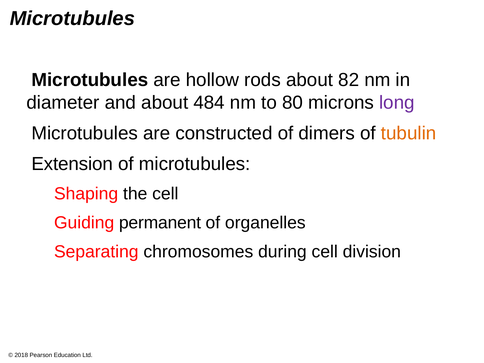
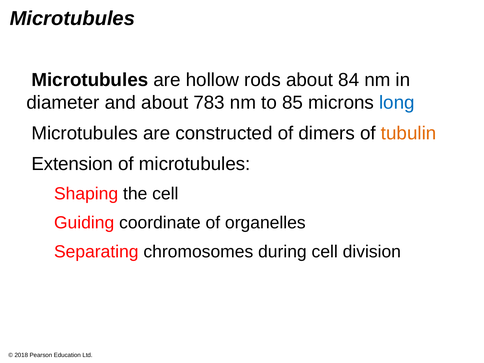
82: 82 -> 84 (349, 80)
484: 484 -> 783 (209, 103)
80: 80 -> 85 (293, 103)
long colour: purple -> blue (397, 103)
permanent: permanent -> coordinate (160, 223)
